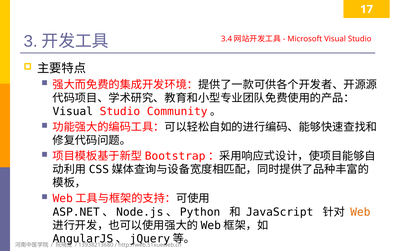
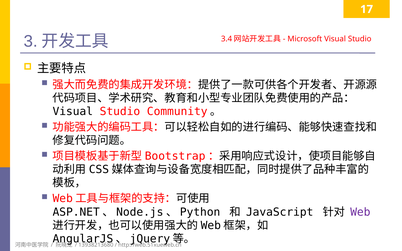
Web colour: orange -> purple (360, 212)
